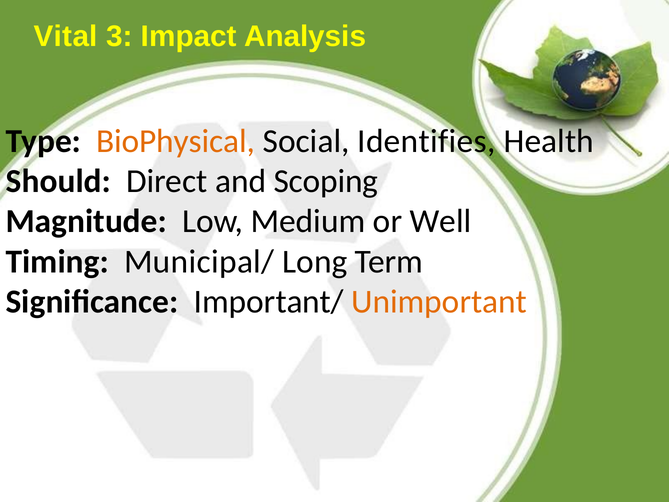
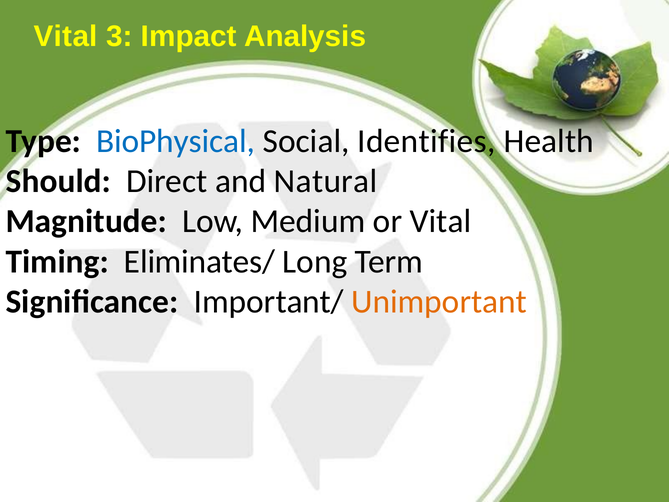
BioPhysical colour: orange -> blue (176, 141)
Scoping: Scoping -> Natural (326, 181)
or Well: Well -> Vital (441, 221)
Municipal/: Municipal/ -> Eliminates/ (200, 261)
